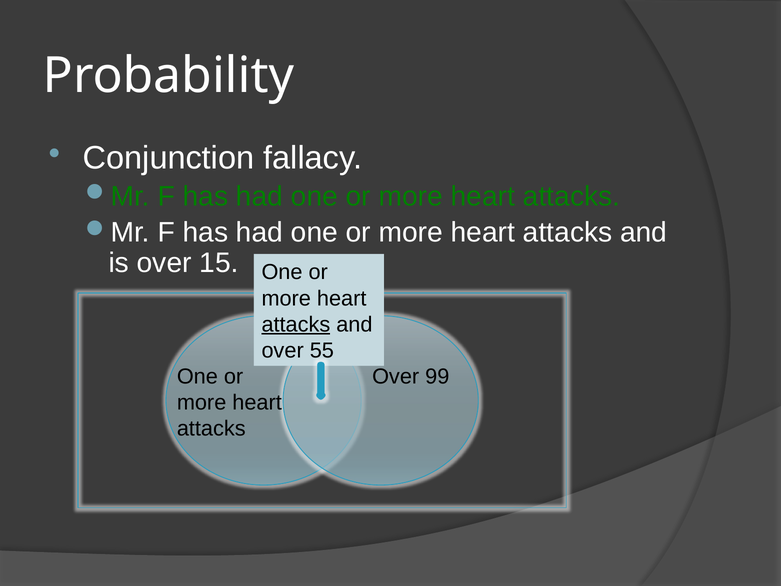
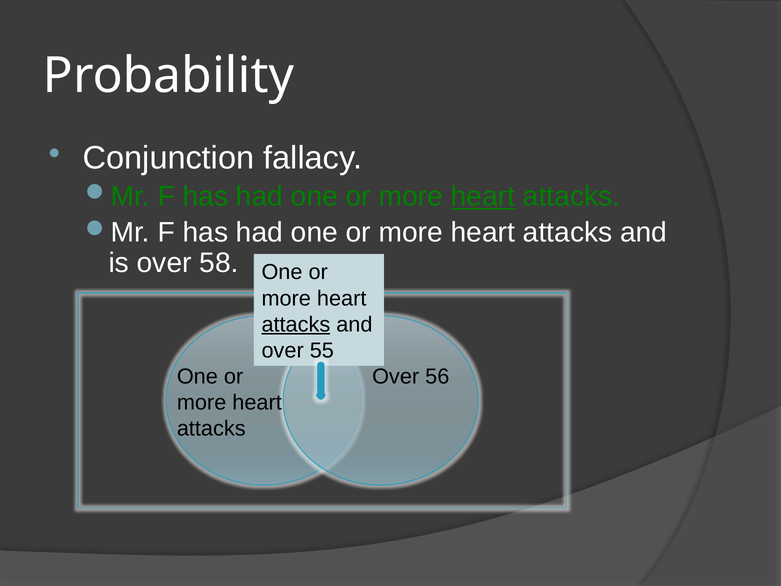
heart underline: none -> present (483, 196)
15: 15 -> 58 (219, 263)
99: 99 -> 56 (437, 376)
